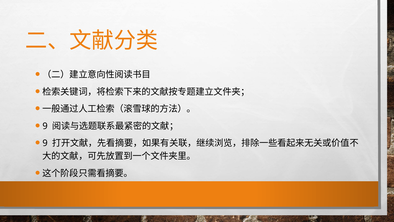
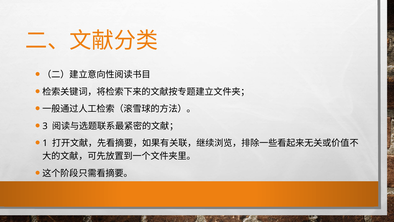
9: 9 -> 3 (45, 126)
9: 9 -> 1 (45, 143)
